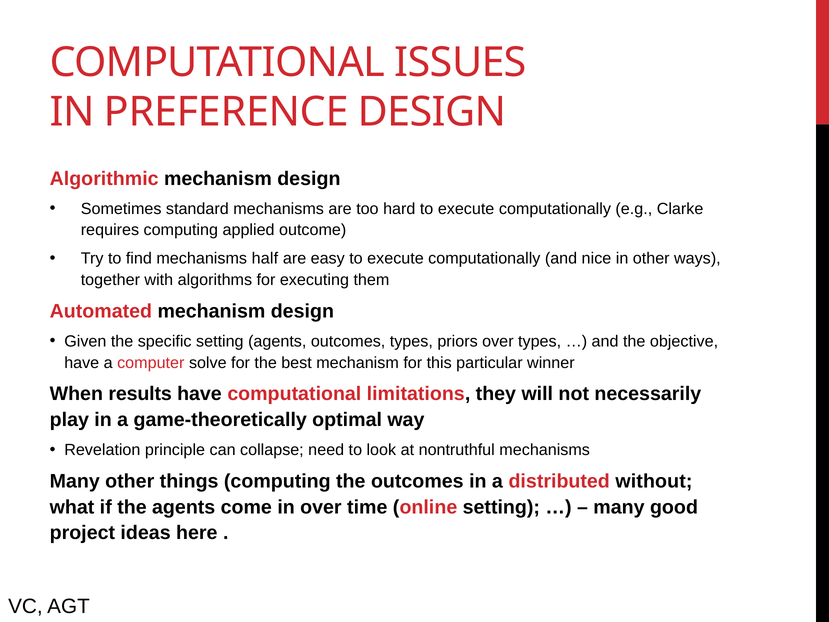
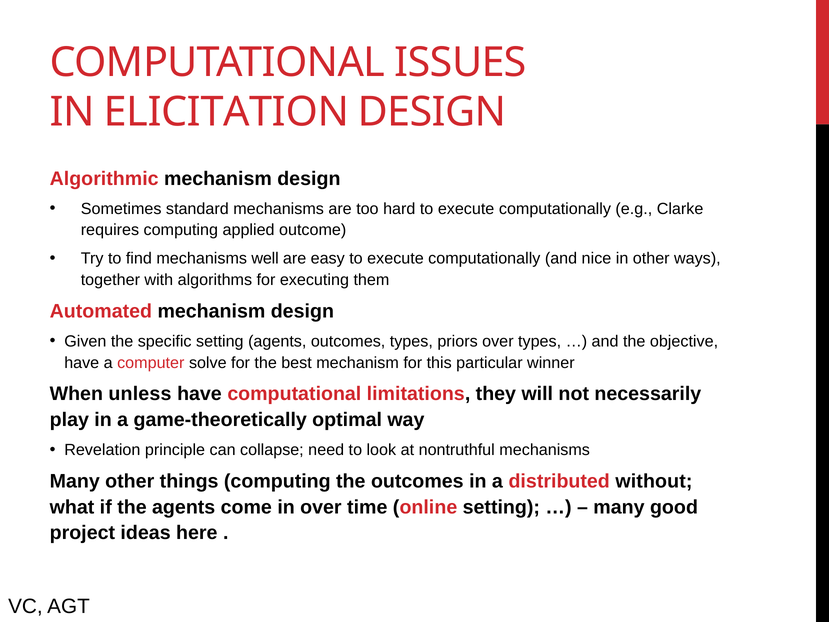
PREFERENCE: PREFERENCE -> ELICITATION (226, 112)
half: half -> well (265, 259)
results: results -> unless (140, 394)
